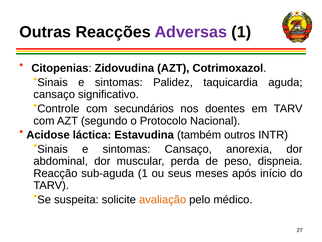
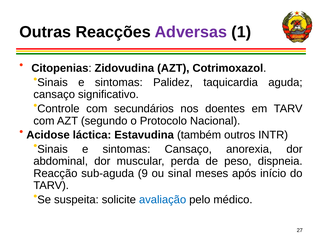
sub-aguda 1: 1 -> 9 (143, 173)
seus: seus -> sinal (180, 173)
avaliação colour: orange -> blue (163, 199)
